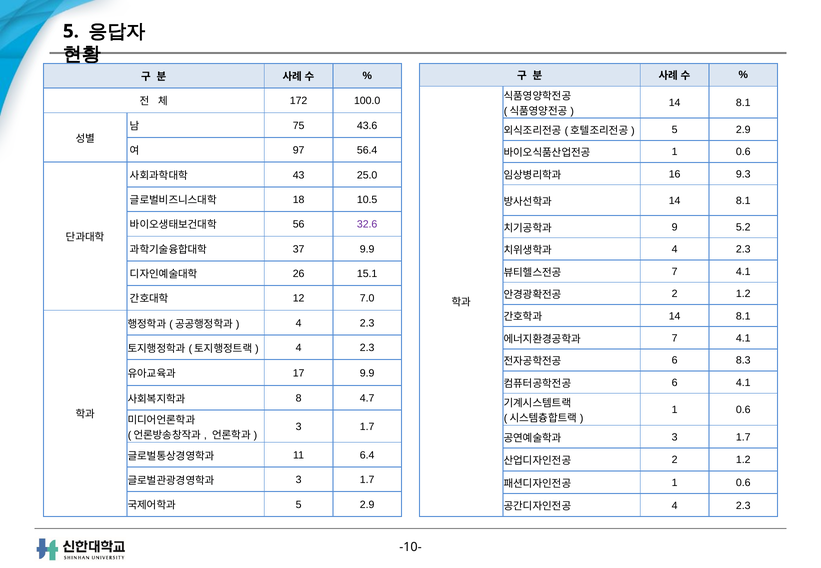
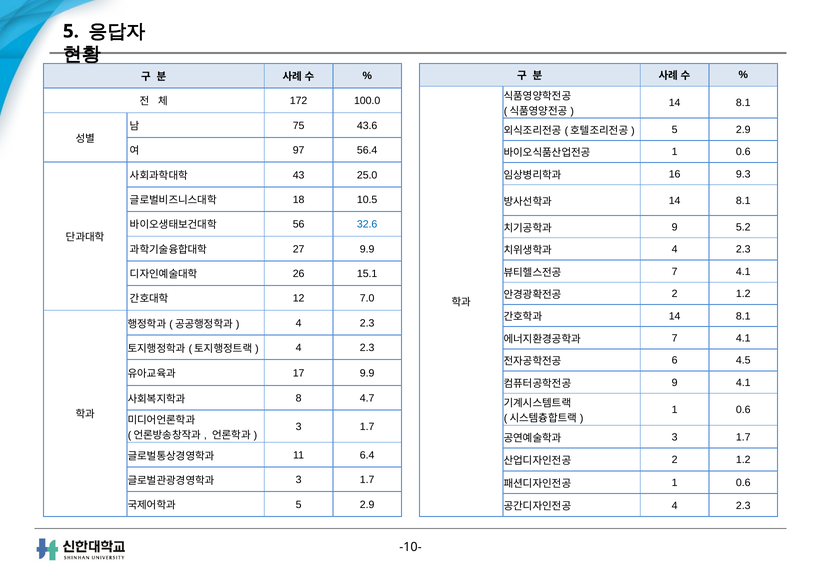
32.6 colour: purple -> blue (367, 225)
37: 37 -> 27 (299, 249)
8.3: 8.3 -> 4.5 (743, 361)
6: 6 -> 9 (675, 383)
